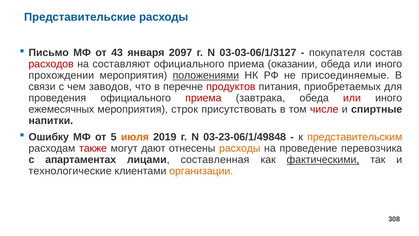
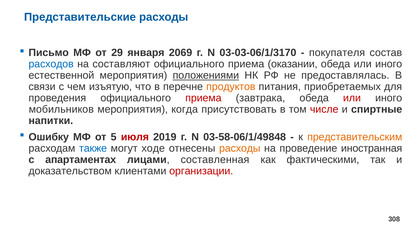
43: 43 -> 29 (117, 53)
2097: 2097 -> 2069 (181, 53)
03-03-06/1/3127: 03-03-06/1/3127 -> 03-03-06/1/3170 (258, 53)
расходов colour: red -> blue (51, 64)
прохождении: прохождении -> естественной (61, 75)
присоединяемые: присоединяемые -> предоставлялась (345, 75)
заводов: заводов -> изъятую (110, 87)
продуктов colour: red -> orange (231, 87)
ежемесячных: ежемесячных -> мобильников (61, 109)
строк: строк -> когда (185, 109)
июля colour: orange -> red (135, 137)
03-23-06/1/49848: 03-23-06/1/49848 -> 03-58-06/1/49848 (245, 137)
также colour: red -> blue (93, 148)
дают: дают -> ходе (153, 148)
перевозчика: перевозчика -> иностранная (372, 148)
фактическими underline: present -> none (323, 159)
технологические: технологические -> доказательством (70, 171)
организации colour: orange -> red (201, 171)
